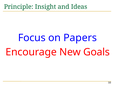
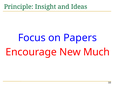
Goals: Goals -> Much (96, 52)
